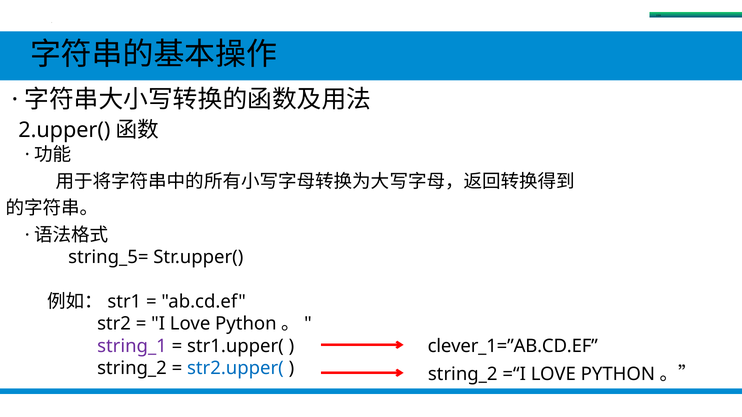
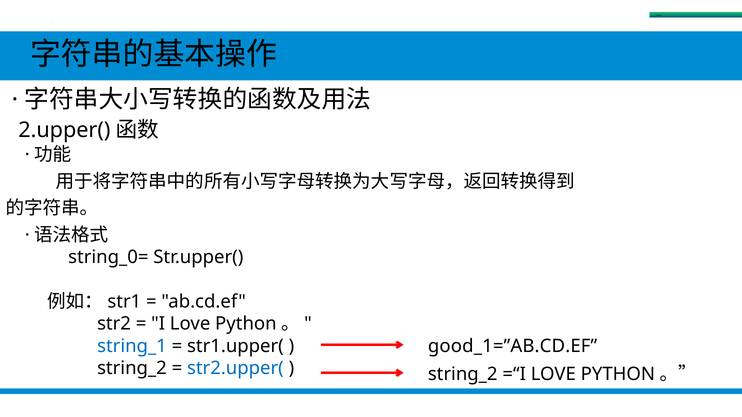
string_5=: string_5= -> string_0= (108, 257)
clever_1=”AB.CD.EF: clever_1=”AB.CD.EF -> good_1=”AB.CD.EF (513, 346)
string_1 colour: purple -> blue (132, 346)
